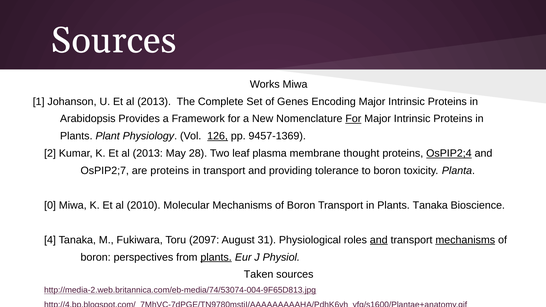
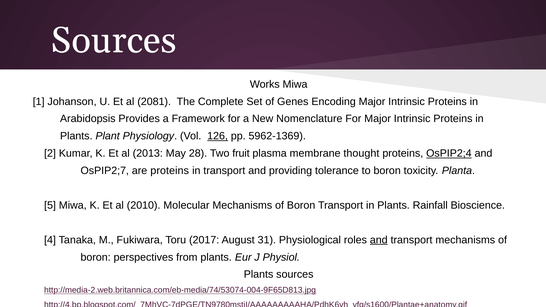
U Et al 2013: 2013 -> 2081 (154, 102)
For underline: present -> none (353, 119)
9457-1369: 9457-1369 -> 5962-1369 (277, 136)
leaf: leaf -> fruit (241, 153)
0: 0 -> 5 (50, 205)
Plants Tanaka: Tanaka -> Rainfall (430, 205)
2097: 2097 -> 2017 (204, 240)
mechanisms underline: present -> none (465, 240)
plants underline: present -> none (216, 257)
Taken: Taken -> Plants (259, 275)
